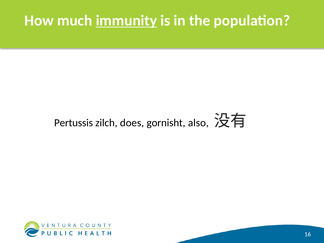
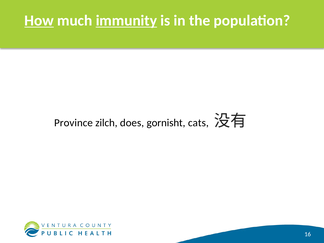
How underline: none -> present (39, 21)
Pertussis: Pertussis -> Province (73, 123)
also: also -> cats (198, 123)
